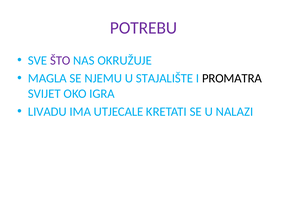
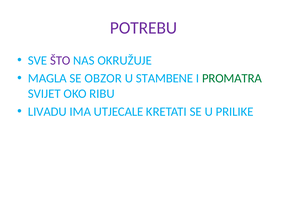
NJEMU: NJEMU -> OBZOR (103, 78)
STAJALIŠTE: STAJALIŠTE -> STAMBENE (165, 78)
PROMATRA colour: black -> green (232, 78)
IGRA: IGRA -> RIBU (102, 93)
NALAZI: NALAZI -> PRILIKE (235, 111)
